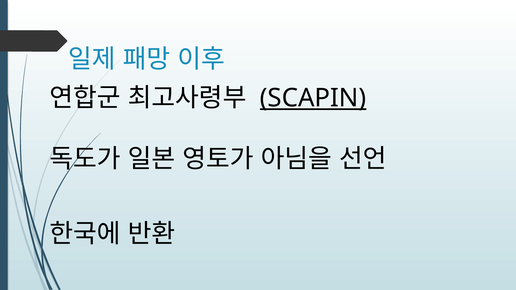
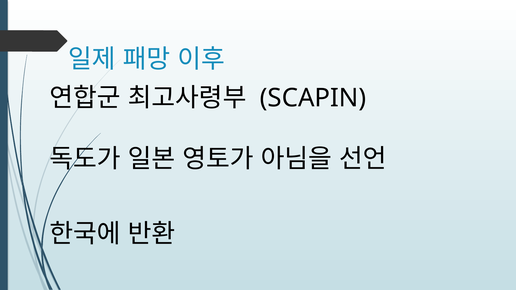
SCAPIN underline: present -> none (313, 98)
